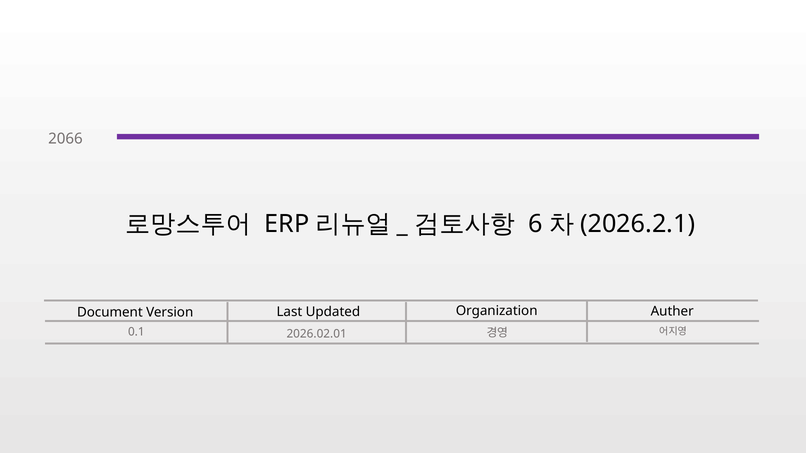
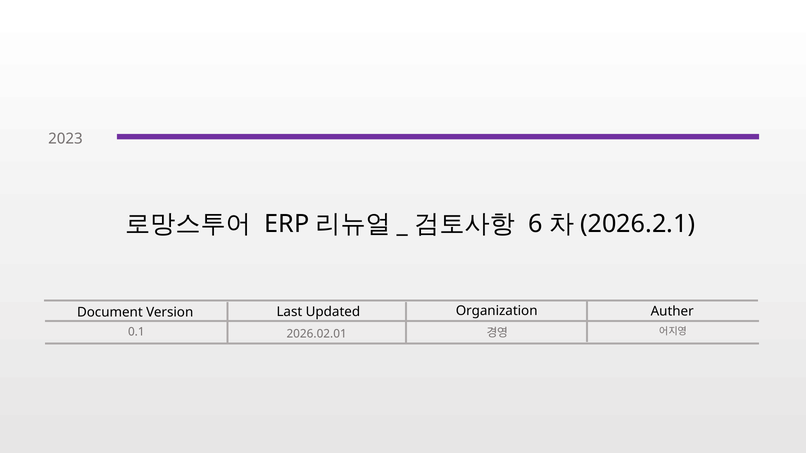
2066: 2066 -> 2023 (66, 139)
